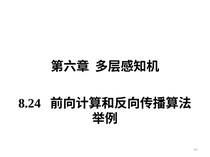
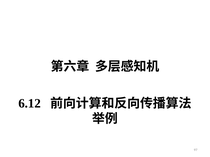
8.24: 8.24 -> 6.12 (30, 104)
